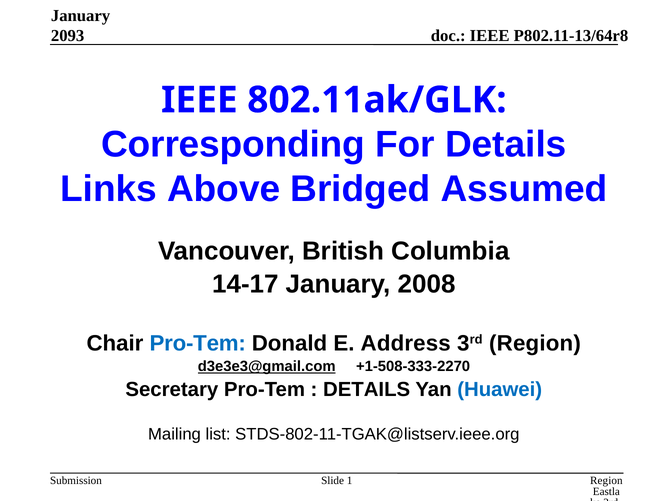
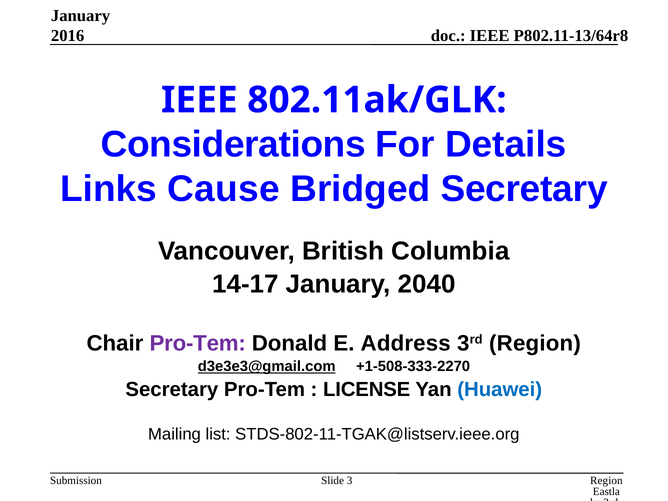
2093: 2093 -> 2016 (68, 36)
Corresponding: Corresponding -> Considerations (233, 145)
Above: Above -> Cause (224, 189)
Bridged Assumed: Assumed -> Secretary (524, 189)
2008: 2008 -> 2040 (427, 284)
Pro-Tem colour: blue -> purple (198, 343)
DETAILS: DETAILS -> LICENSE (367, 389)
1: 1 -> 3 (350, 480)
